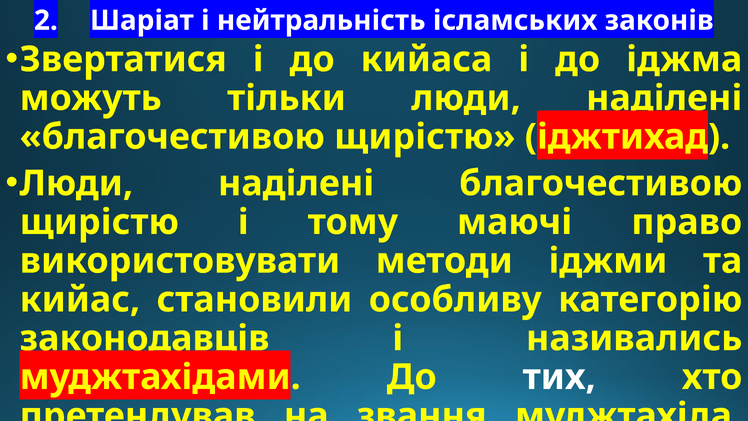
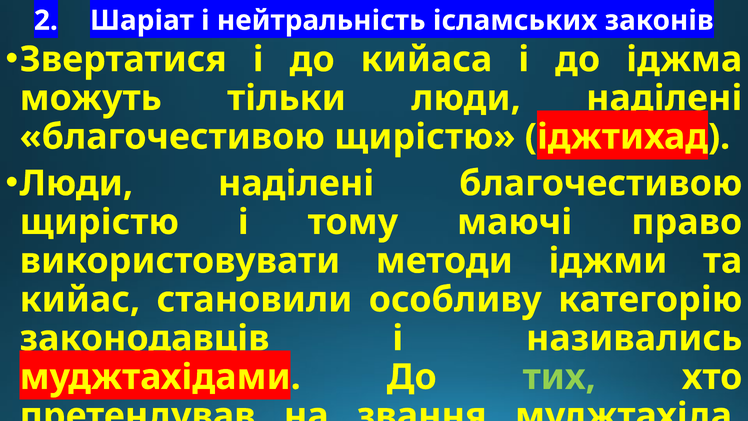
тих colour: white -> light green (559, 377)
